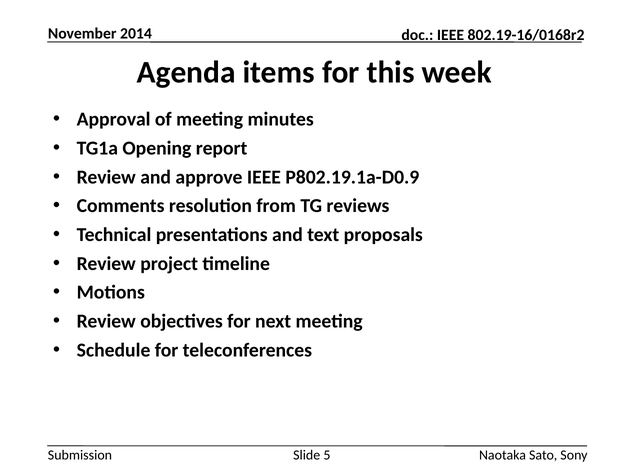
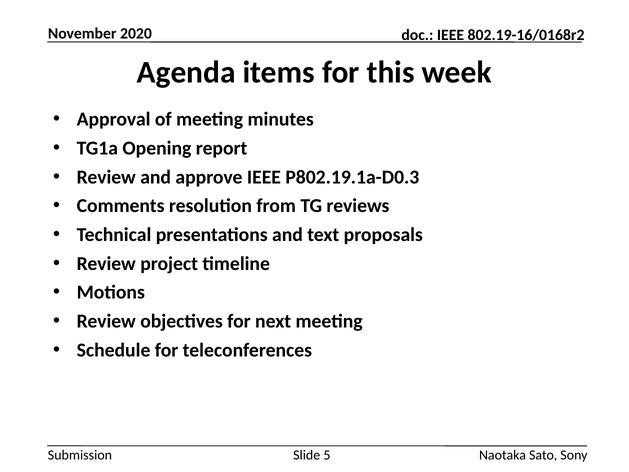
2014: 2014 -> 2020 (136, 33)
P802.19.1a-D0.9: P802.19.1a-D0.9 -> P802.19.1a-D0.3 (352, 177)
